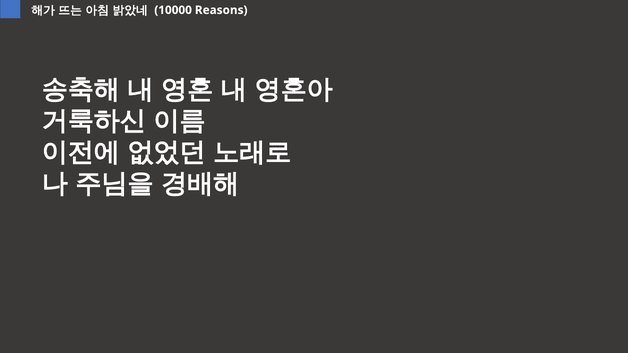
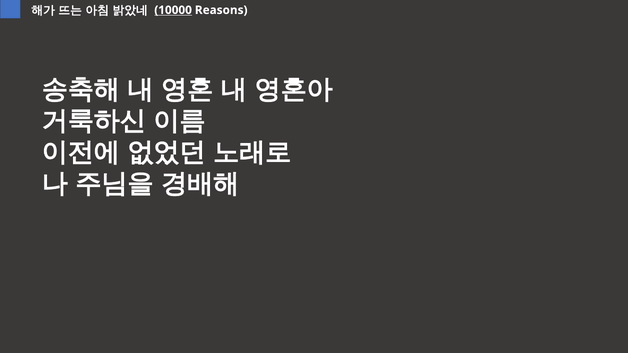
10000 underline: none -> present (173, 10)
